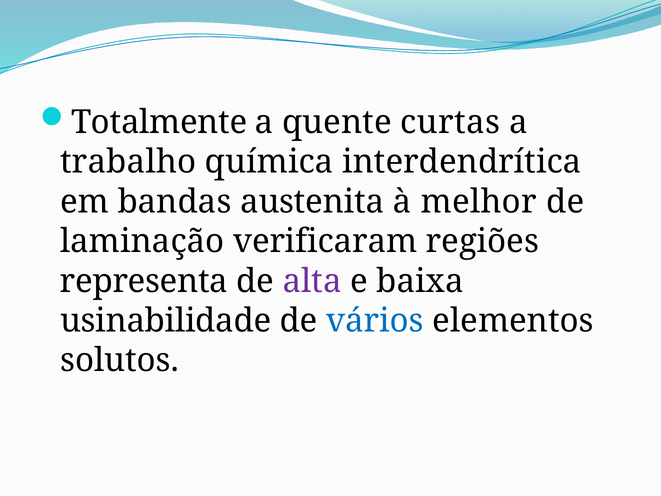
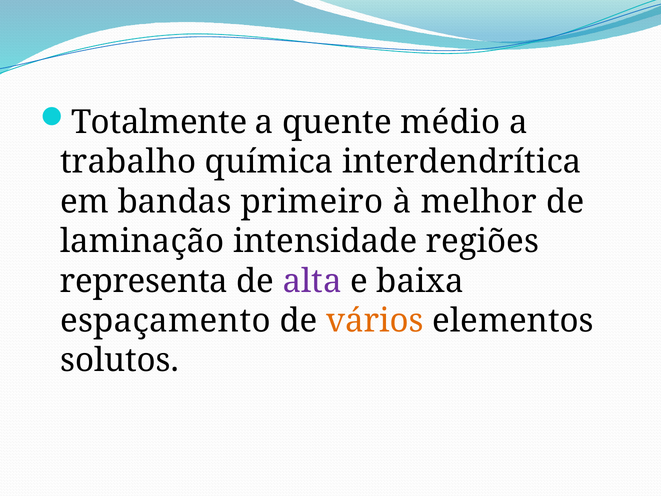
curtas: curtas -> médio (450, 122)
austenita: austenita -> primeiro (312, 202)
verificaram: verificaram -> intensidade (325, 241)
usinabilidade: usinabilidade -> espaçamento (165, 321)
vários colour: blue -> orange (375, 321)
